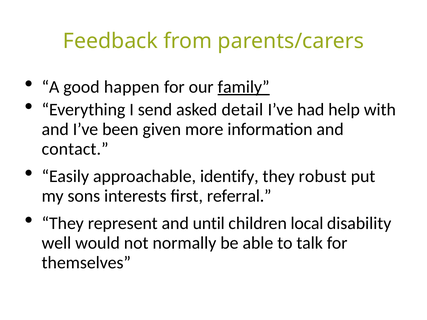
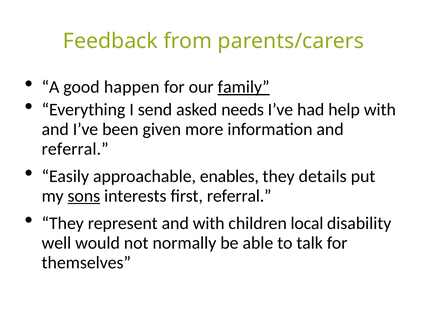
detail: detail -> needs (243, 110)
contact: contact -> referral (75, 149)
identify: identify -> enables (229, 176)
robust: robust -> details (323, 176)
sons underline: none -> present (84, 196)
and until: until -> with (209, 223)
